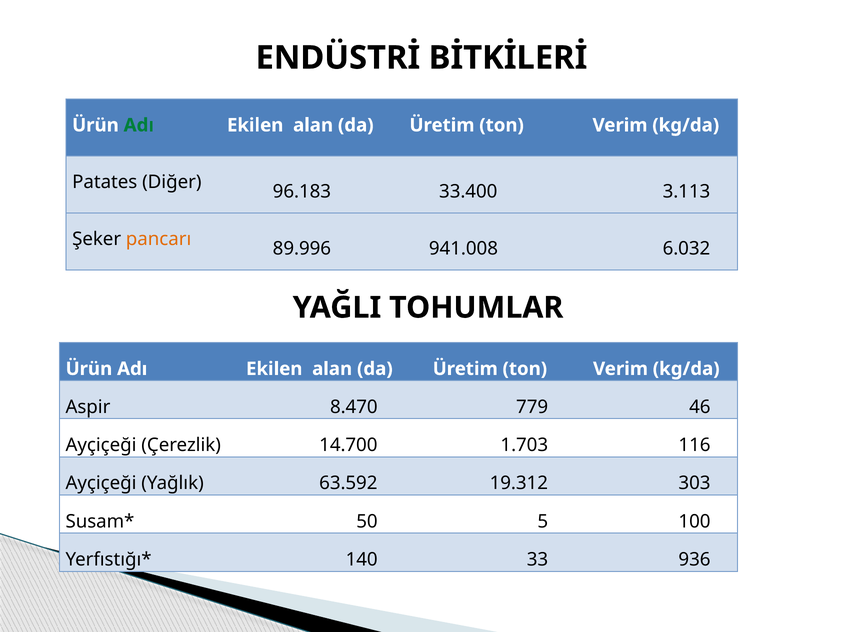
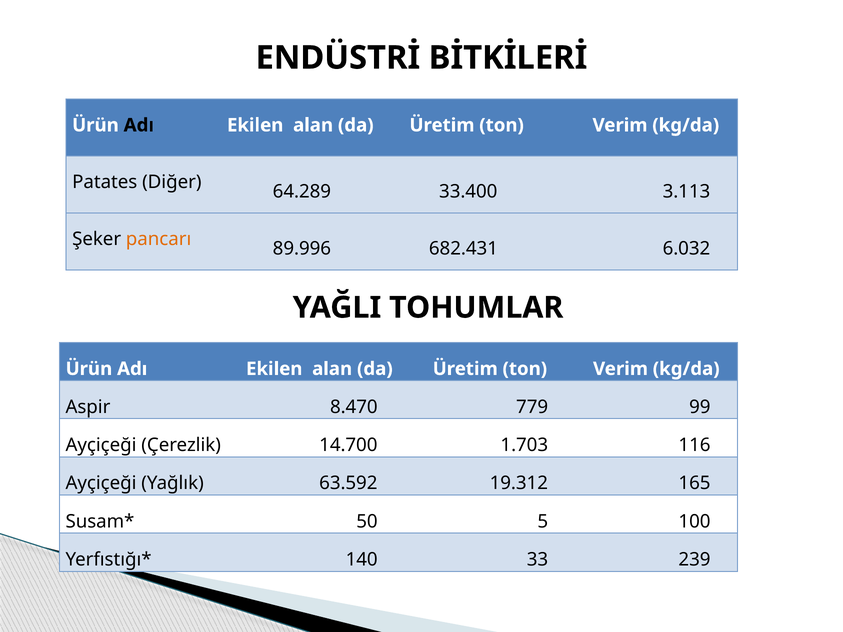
Adı colour: green -> black (139, 125)
96.183: 96.183 -> 64.289 (302, 192)
941.008: 941.008 -> 682.431 (463, 249)
46: 46 -> 99 (700, 407)
303: 303 -> 165 (695, 483)
936: 936 -> 239 (695, 560)
